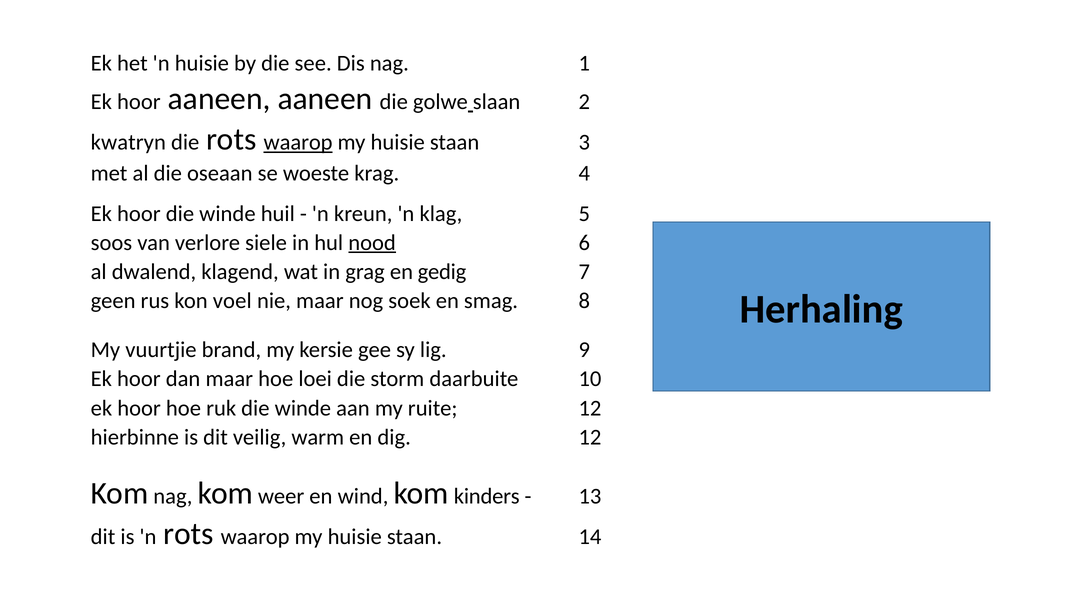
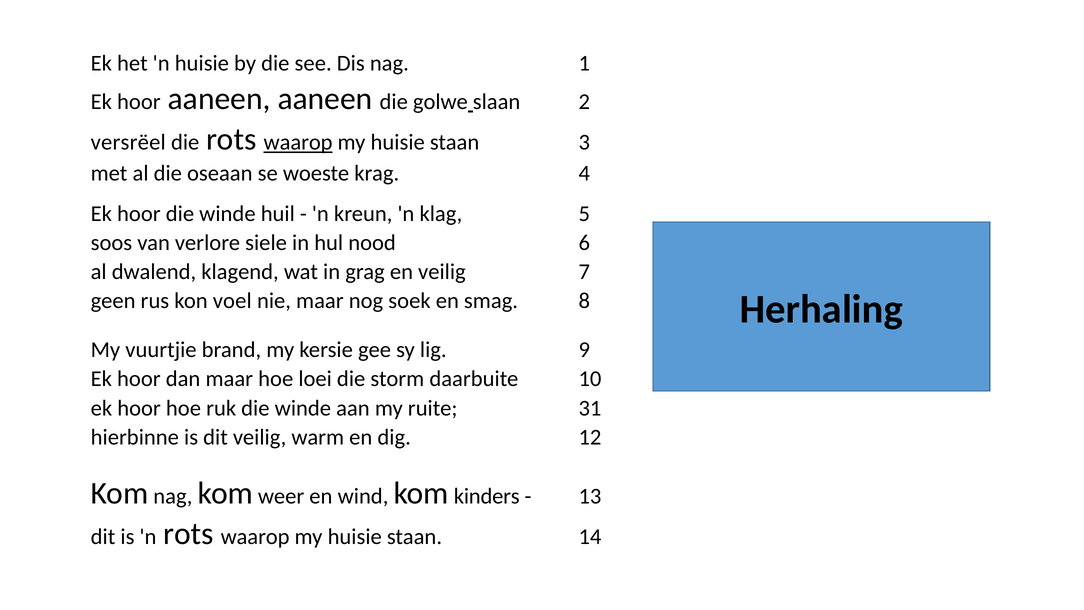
kwatryn: kwatryn -> versrëel (128, 142)
nood underline: present -> none (372, 243)
en gedig: gedig -> veilig (442, 272)
ruite 12: 12 -> 31 (590, 408)
